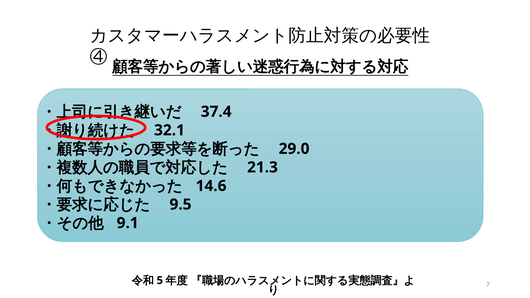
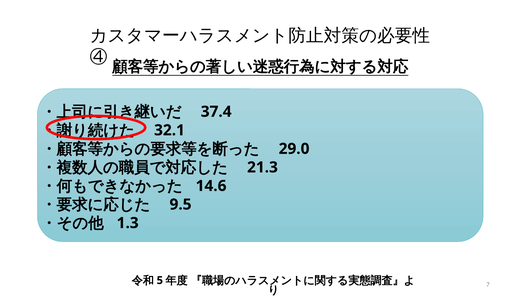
9.1: 9.1 -> 1.3 (128, 223)
